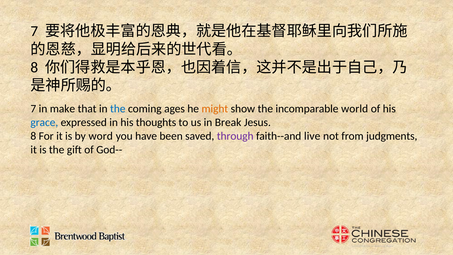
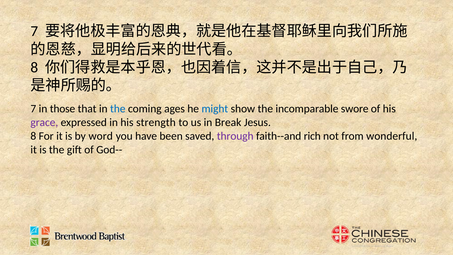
make: make -> those (63, 109)
might colour: orange -> blue (215, 109)
world: world -> swore (355, 109)
grace colour: blue -> purple (44, 122)
thoughts: thoughts -> strength (156, 122)
live: live -> rich (312, 136)
judgments: judgments -> wonderful (392, 136)
